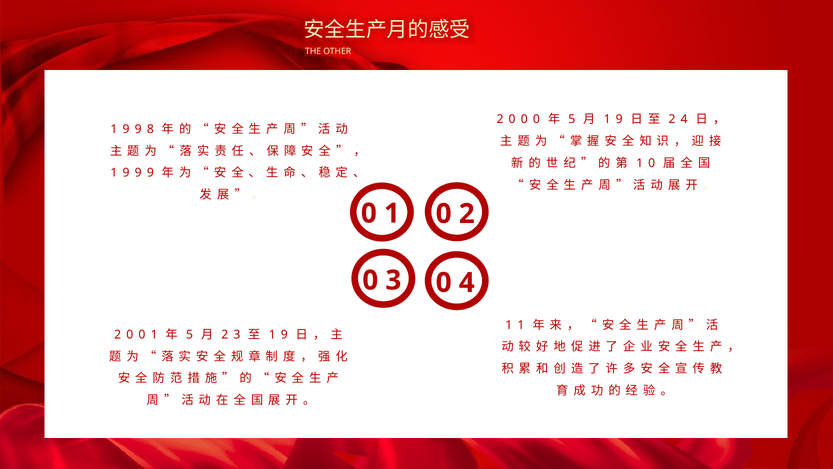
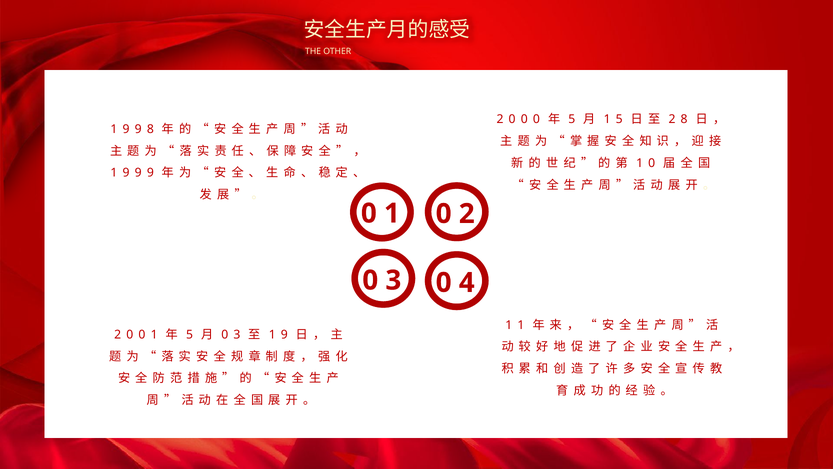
9: 9 -> 5 (619, 119)
2 4: 4 -> 8 (684, 119)
2: 2 -> 0 (225, 334)
